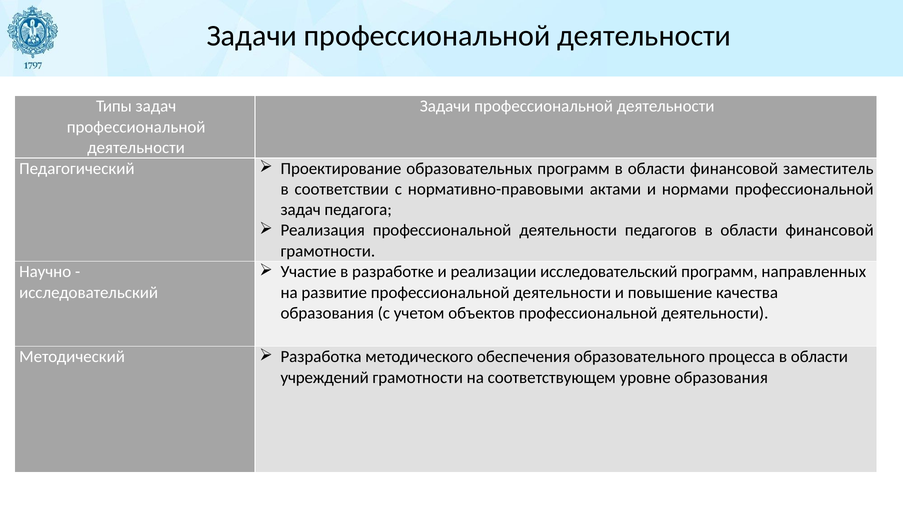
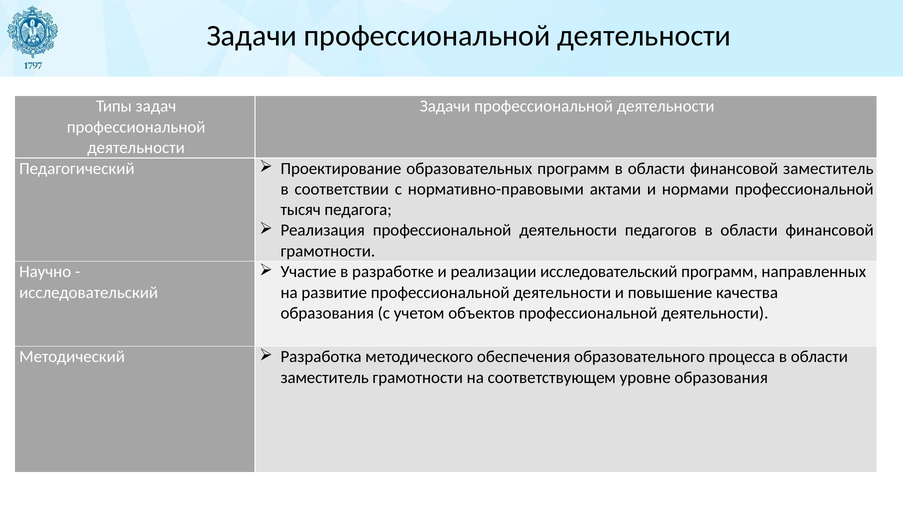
задач: задач -> тысяч (301, 210)
учреждений: учреждений -> заместитель (325, 377)
